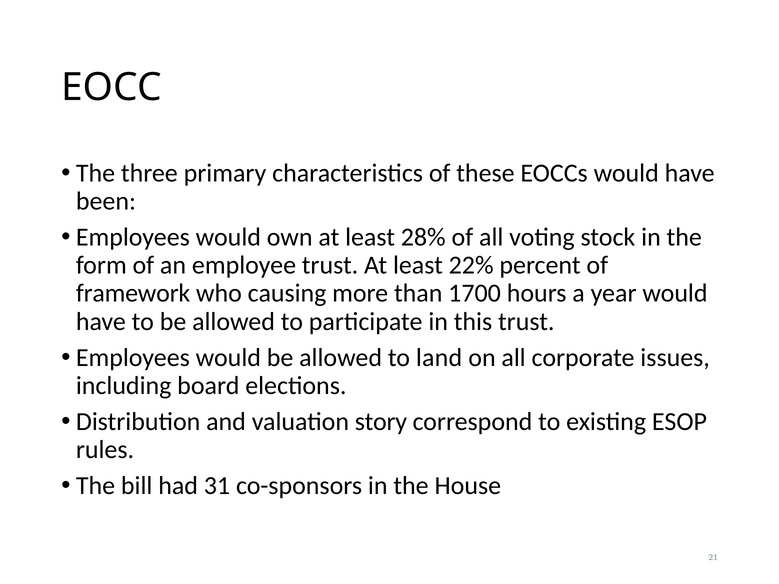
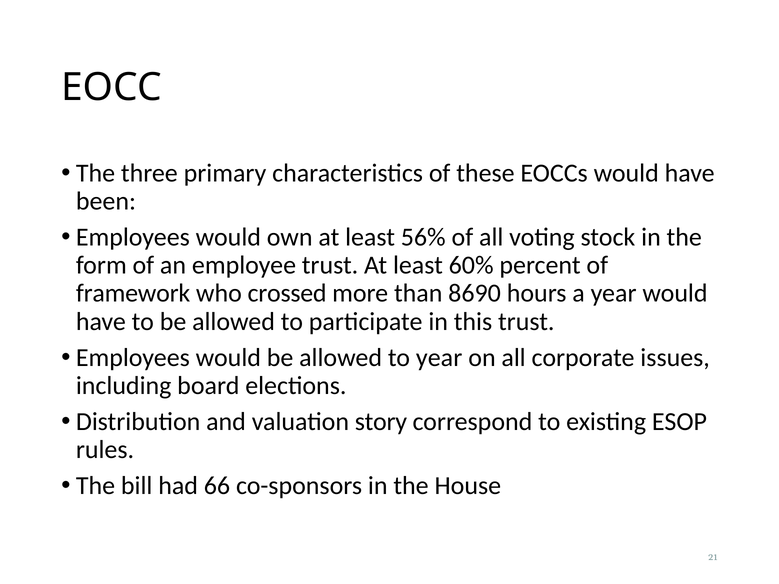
28%: 28% -> 56% (423, 237)
22%: 22% -> 60% (471, 266)
causing: causing -> crossed (287, 294)
1700: 1700 -> 8690 (475, 294)
to land: land -> year (439, 358)
31: 31 -> 66 (217, 486)
